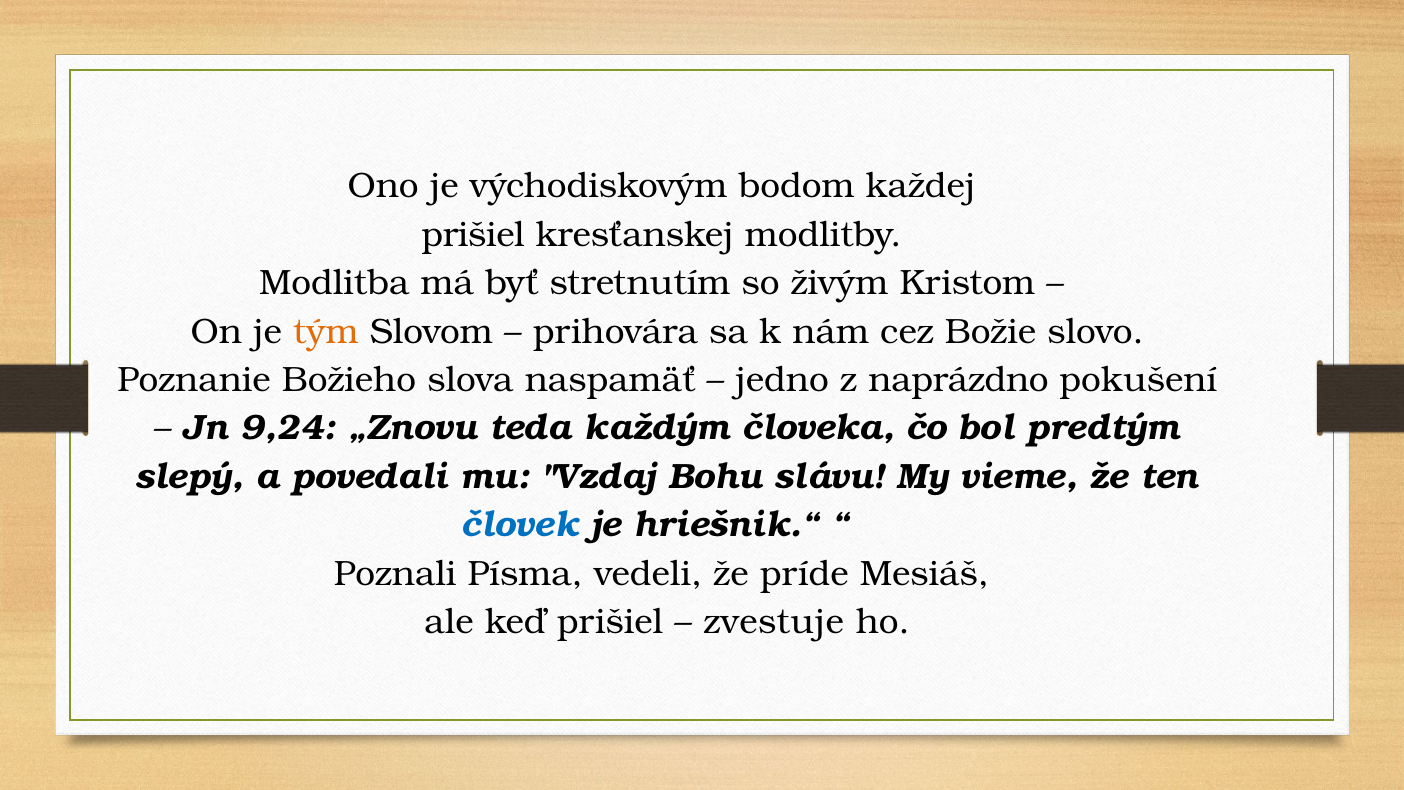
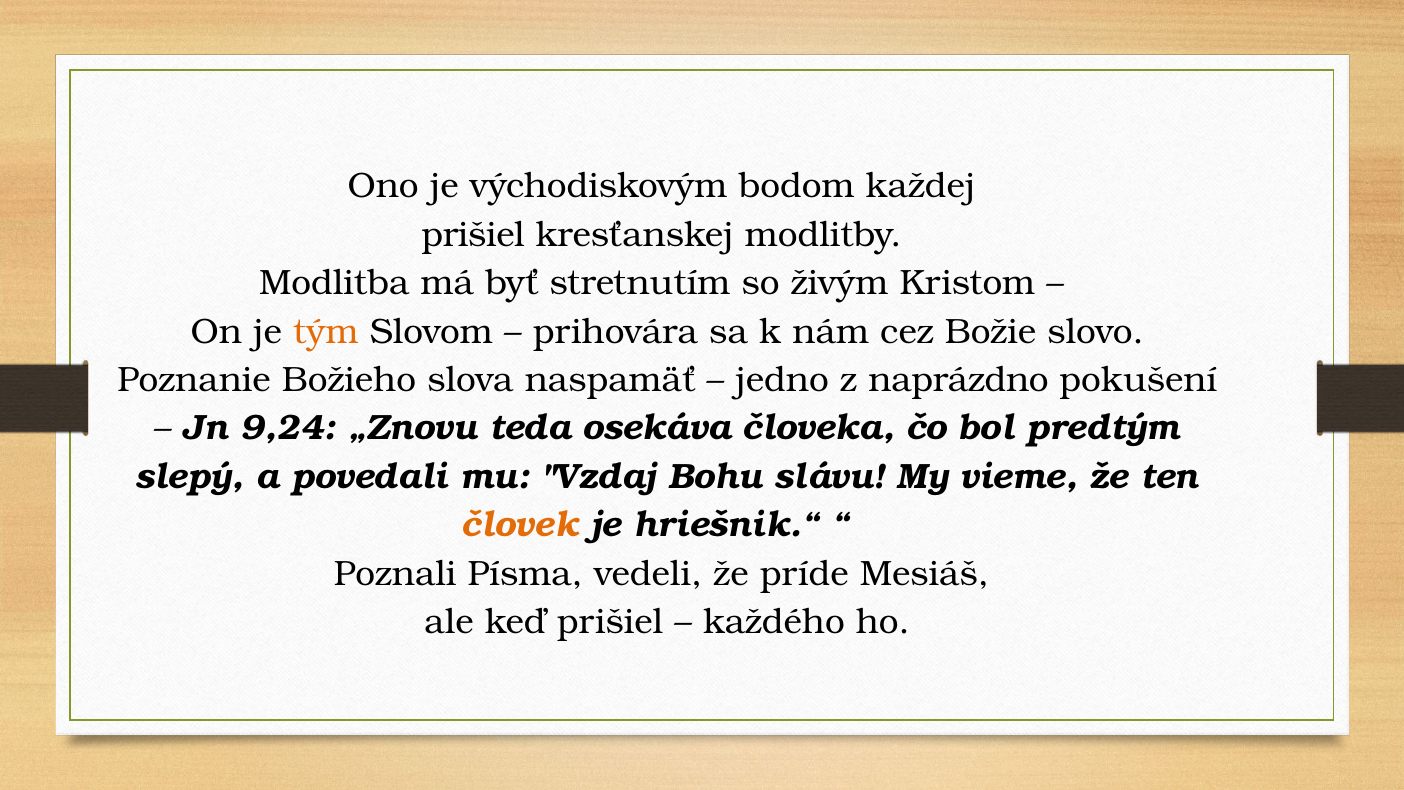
každým: každým -> osekáva (657, 428)
človek colour: blue -> orange (520, 525)
zvestuje: zvestuje -> každého (774, 622)
